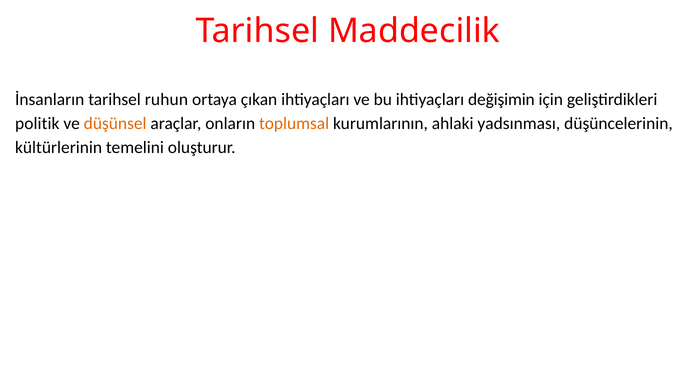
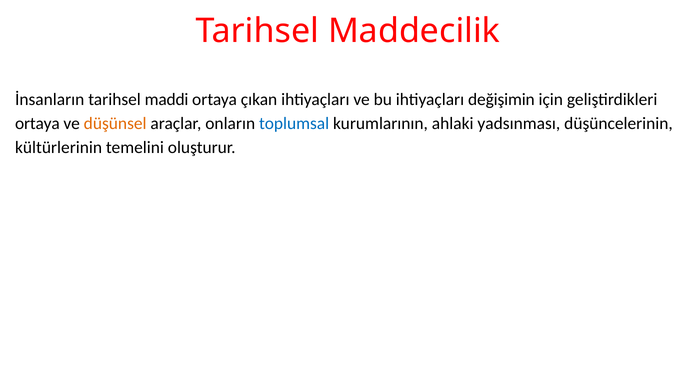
ruhun: ruhun -> maddi (167, 100)
politik: politik -> ortaya (37, 124)
toplumsal colour: orange -> blue (294, 124)
